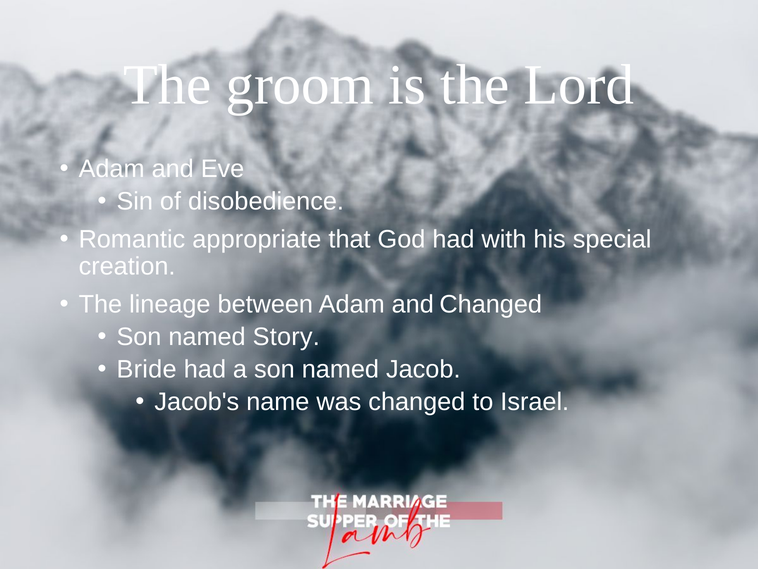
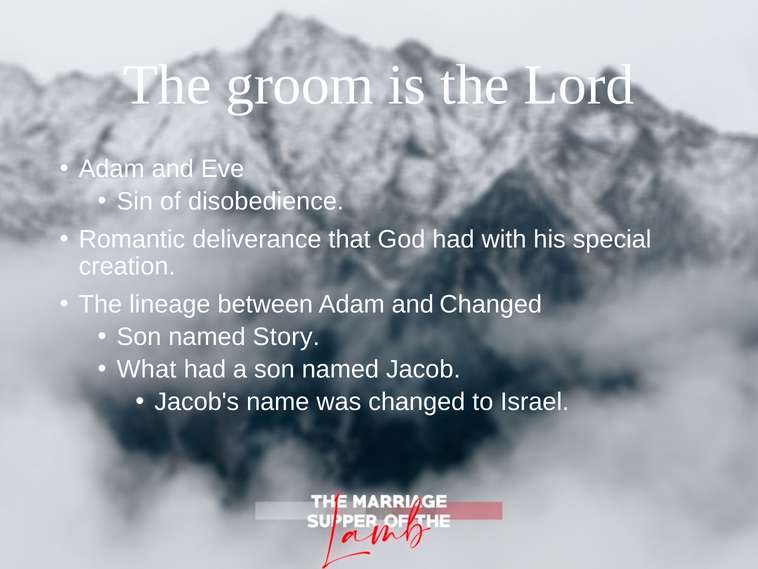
appropriate: appropriate -> deliverance (257, 239)
Bride: Bride -> What (147, 369)
